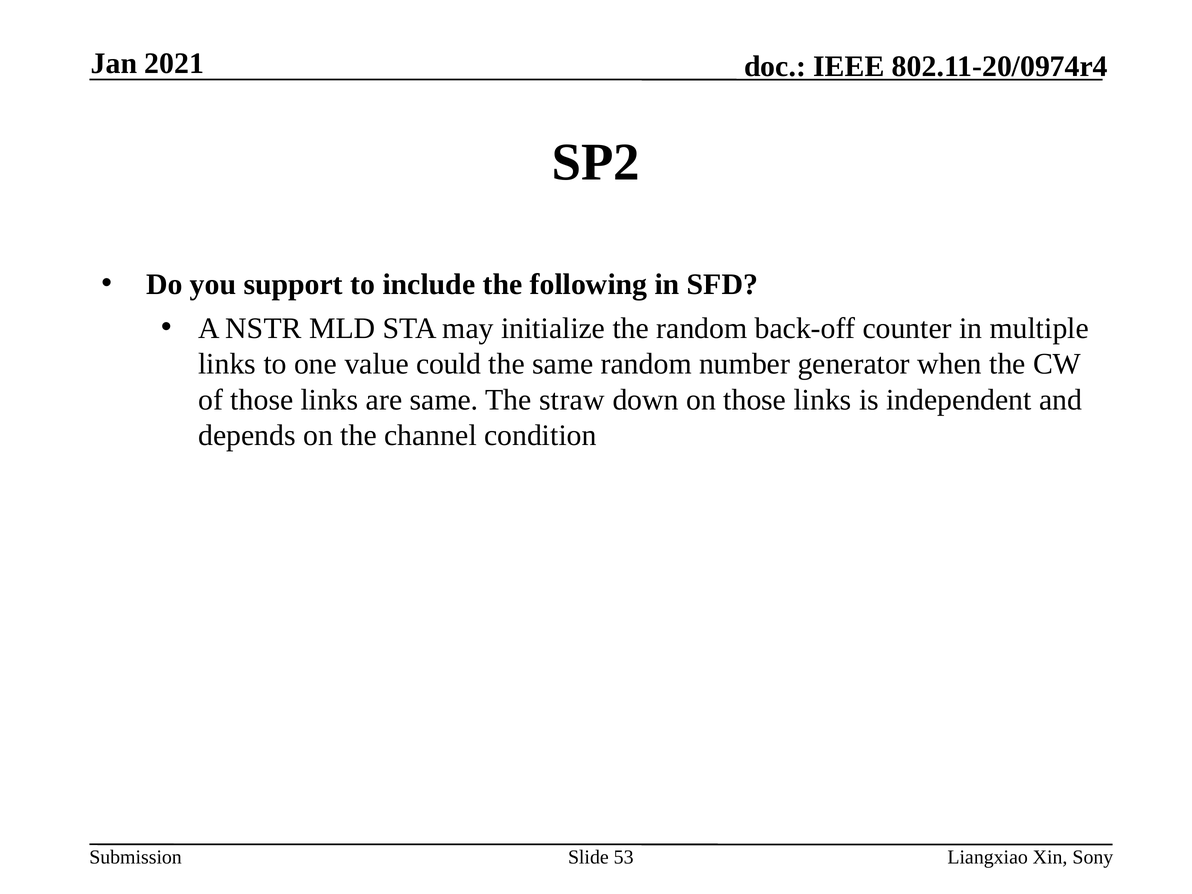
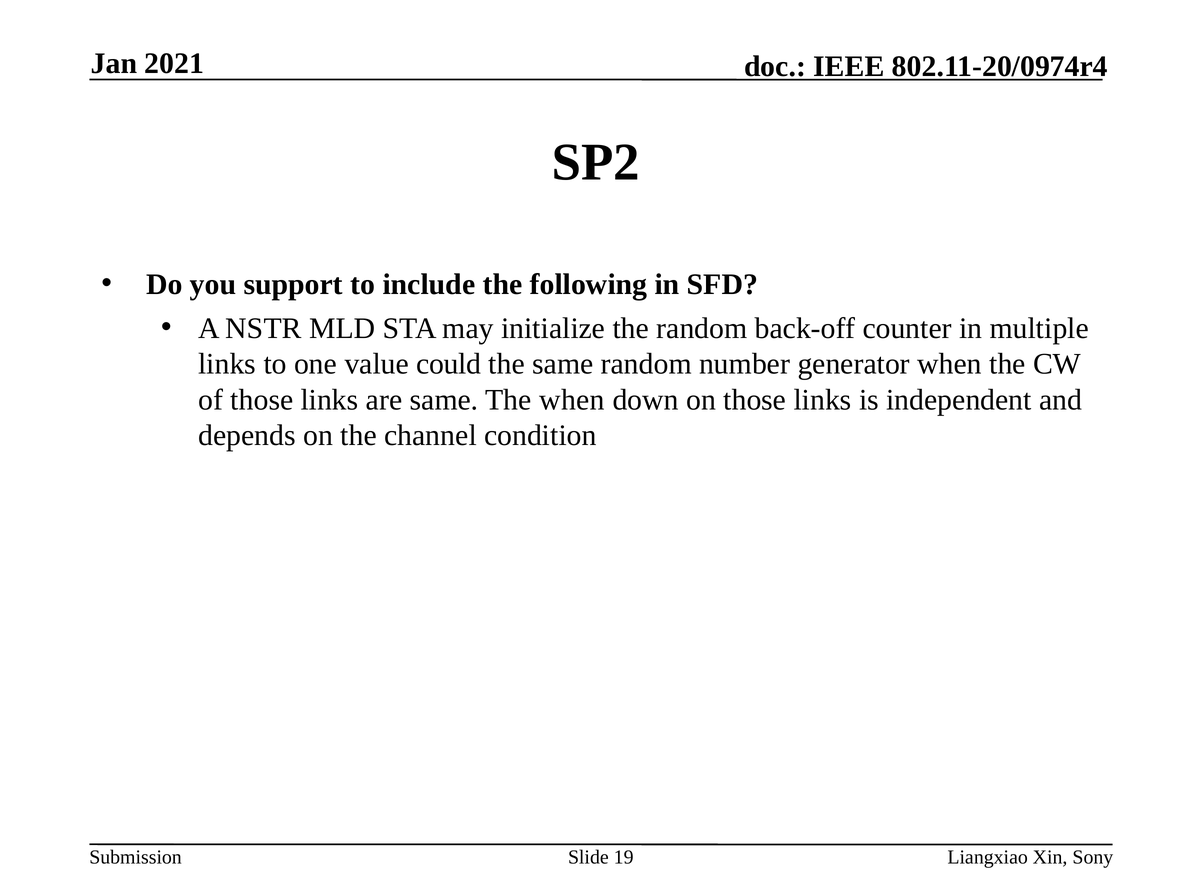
The straw: straw -> when (572, 400)
53: 53 -> 19 (624, 857)
